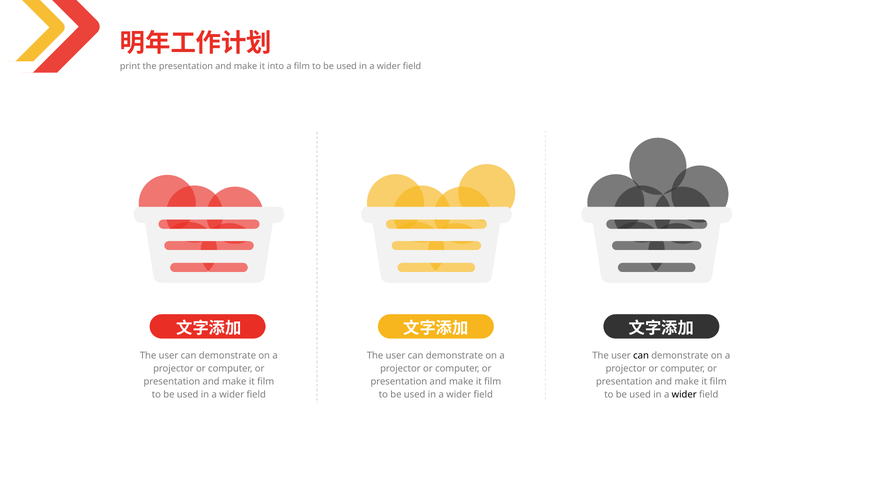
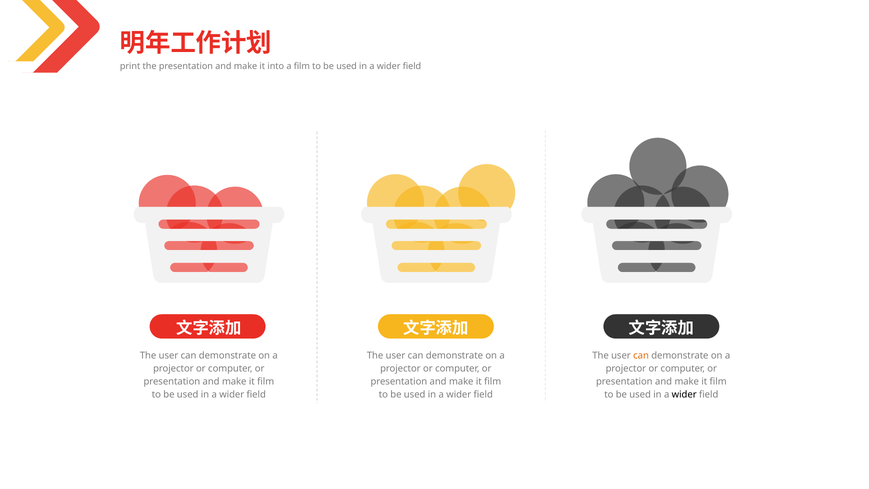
can colour: black -> orange (641, 356)
